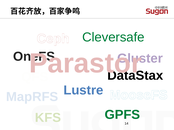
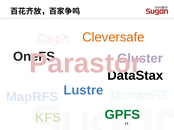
Cleversafe colour: green -> orange (113, 37)
